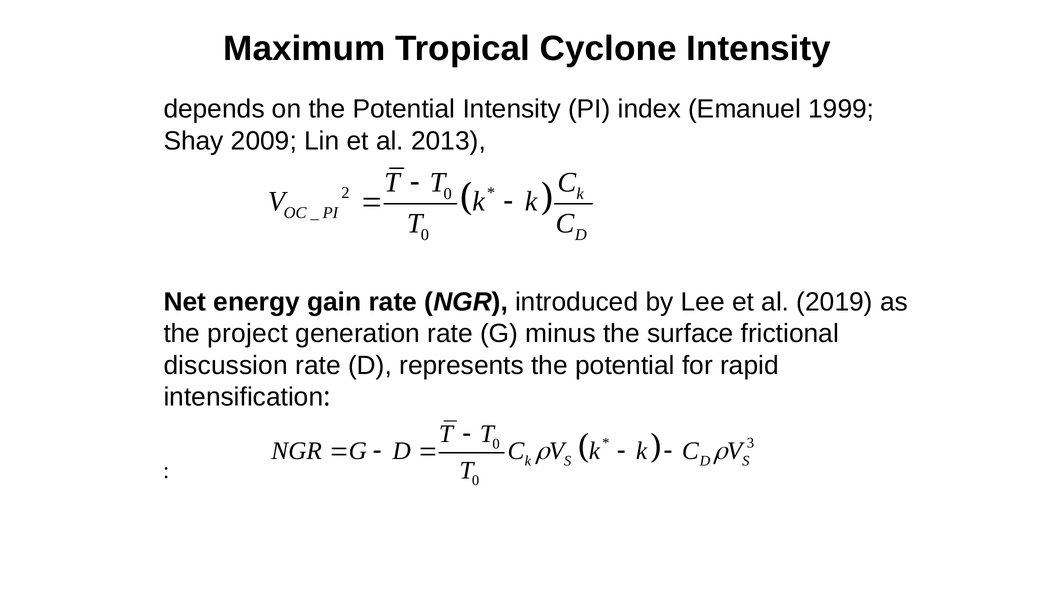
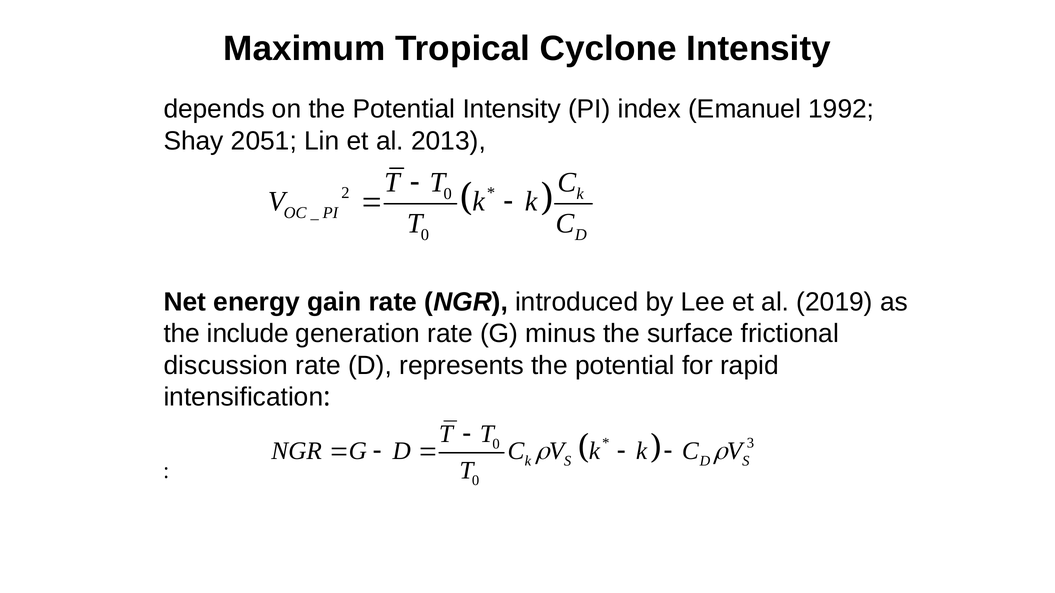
1999: 1999 -> 1992 (841, 109)
2009: 2009 -> 2051 (264, 141)
project: project -> include (248, 334)
